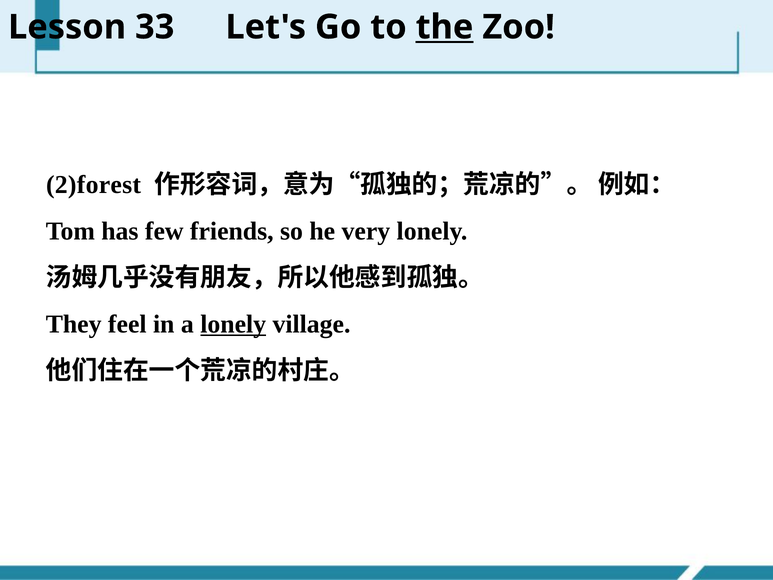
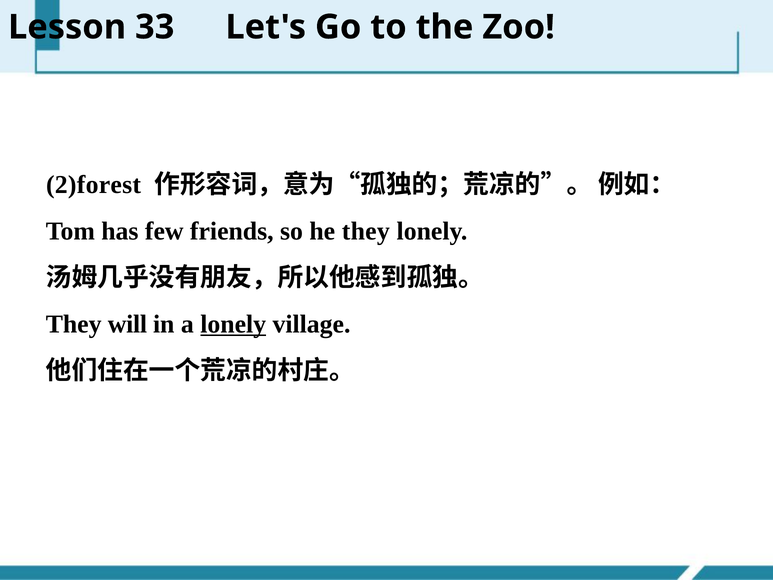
the underline: present -> none (445, 27)
he very: very -> they (366, 231)
feel: feel -> will (127, 324)
